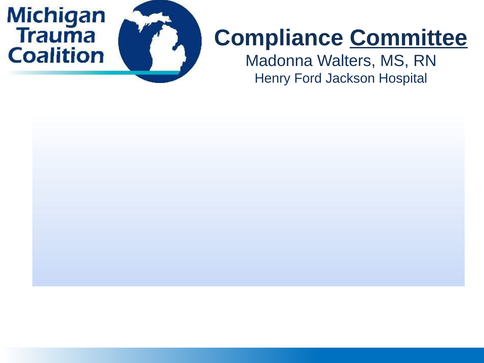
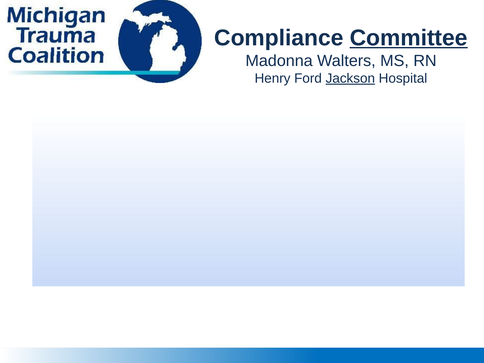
Jackson underline: none -> present (350, 78)
